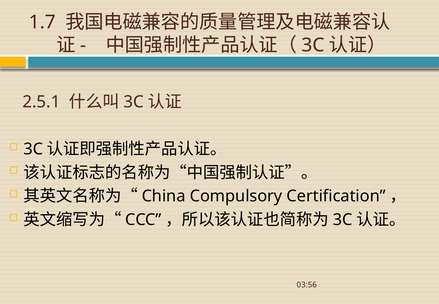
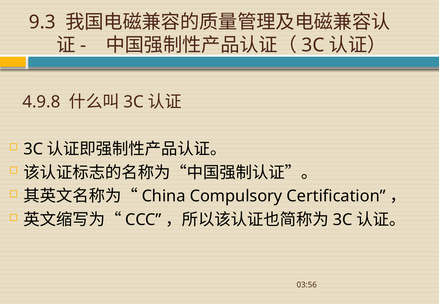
1.7: 1.7 -> 9.3 (42, 22)
2.5.1: 2.5.1 -> 4.9.8 (41, 102)
